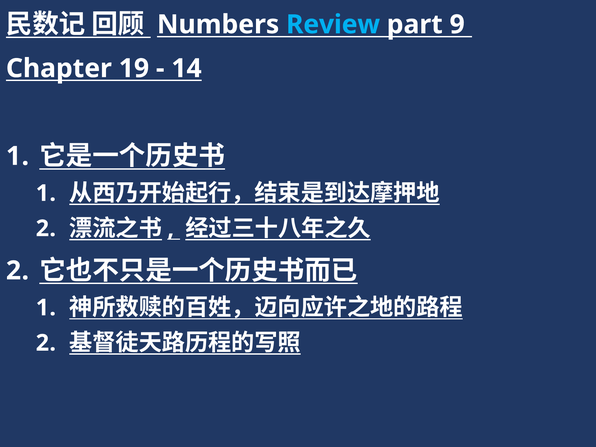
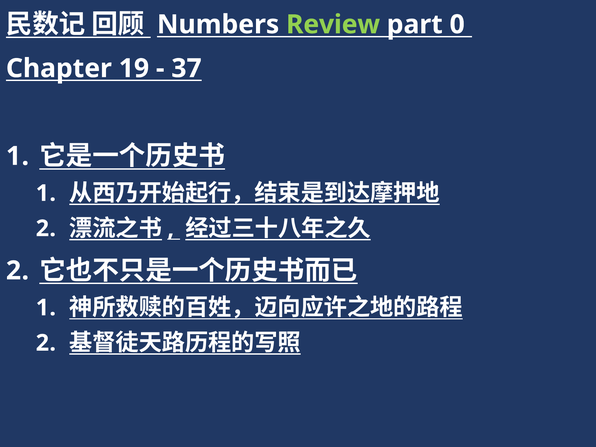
Review colour: light blue -> light green (333, 25)
9: 9 -> 0 (457, 25)
14: 14 -> 37 (187, 68)
